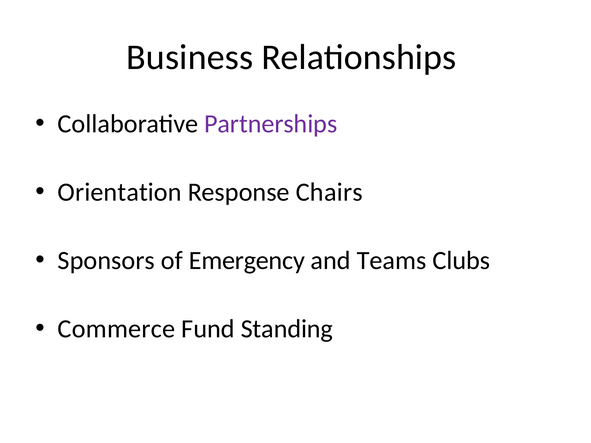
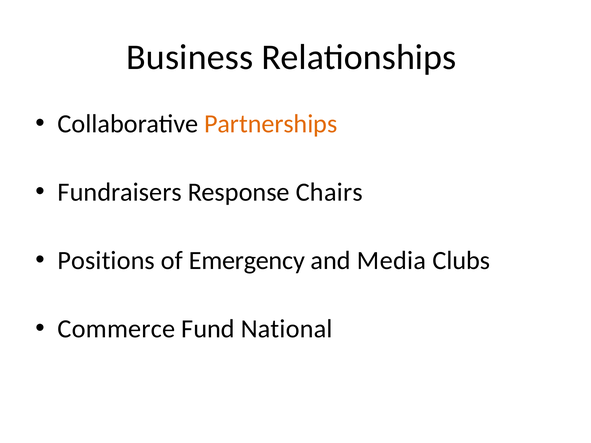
Partnerships colour: purple -> orange (271, 124)
Orientation: Orientation -> Fundraisers (120, 192)
Sponsors: Sponsors -> Positions (106, 261)
Teams: Teams -> Media (391, 261)
Standing: Standing -> National (287, 329)
